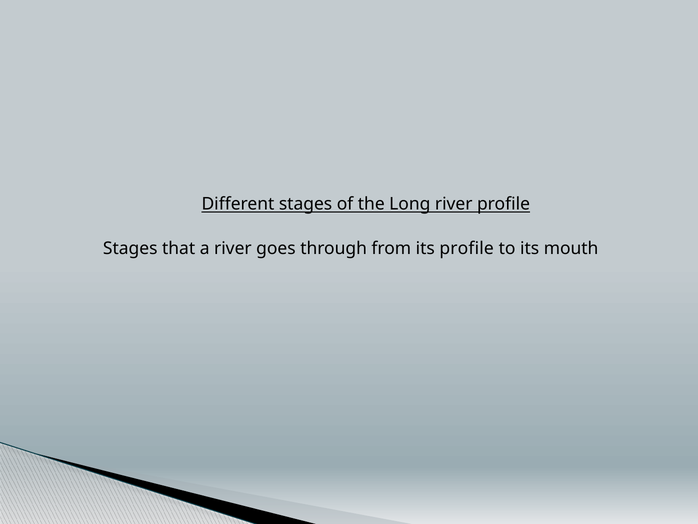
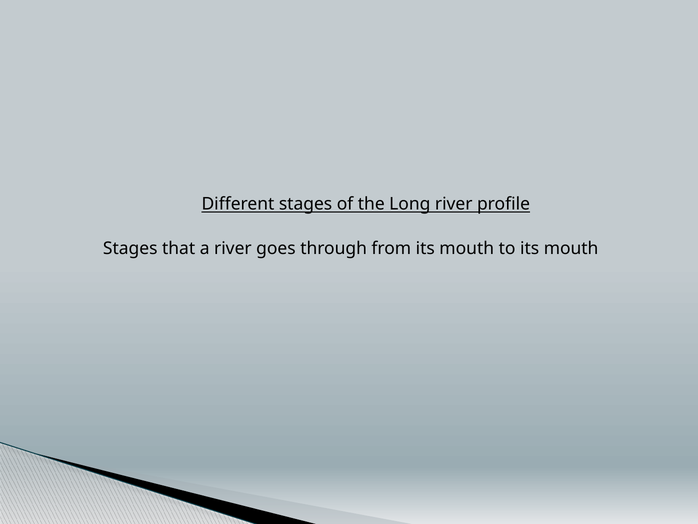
from its profile: profile -> mouth (467, 248)
